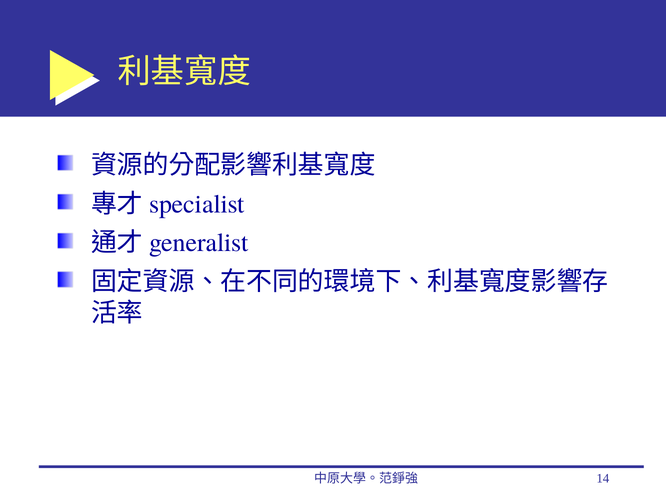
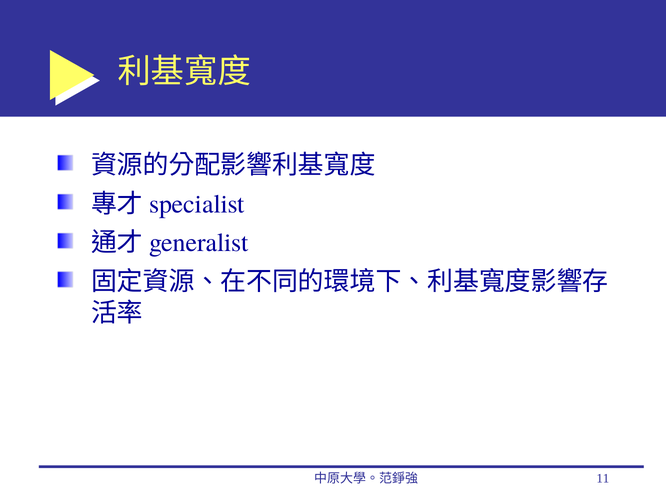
14: 14 -> 11 (603, 478)
